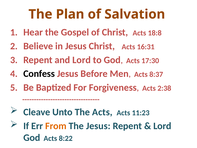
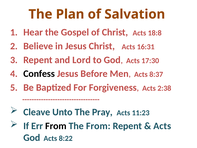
The Acts: Acts -> Pray (102, 112)
From colour: orange -> black (56, 126)
The Jesus: Jesus -> From (98, 126)
Lord: Lord -> Acts (162, 126)
